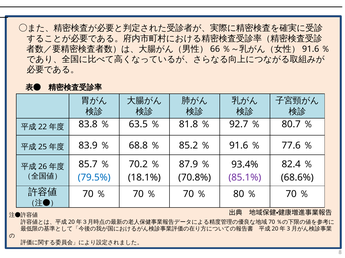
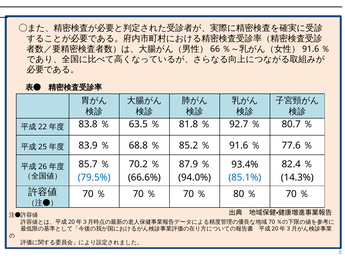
85.1% colour: purple -> blue (245, 178)
18.1%: 18.1% -> 66.6% (144, 178)
70.8%: 70.8% -> 94.0% (195, 178)
68.6%: 68.6% -> 14.3% (297, 178)
